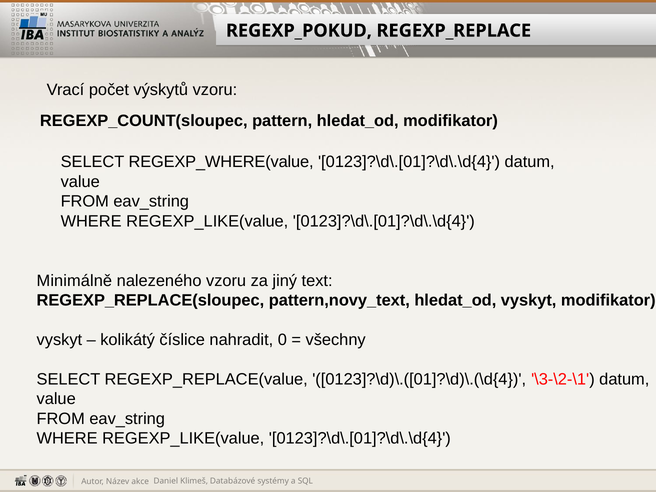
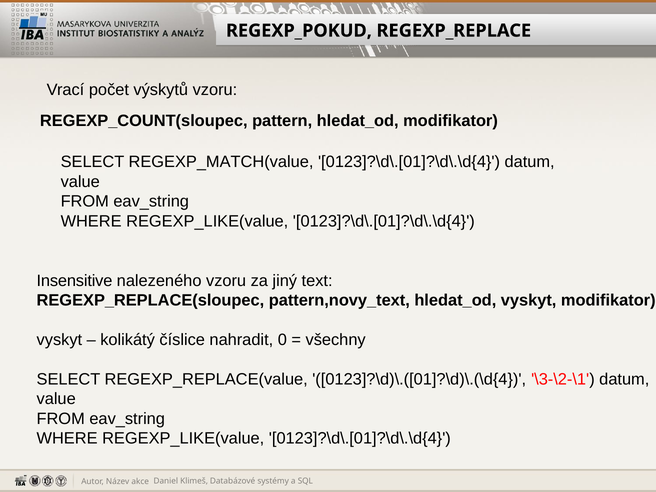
REGEXP_WHERE(value: REGEXP_WHERE(value -> REGEXP_MATCH(value (221, 162)
Minimálně: Minimálně -> Insensitive (74, 281)
